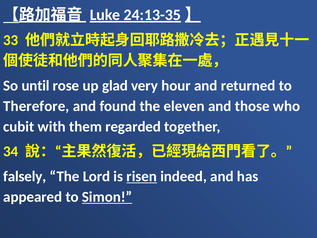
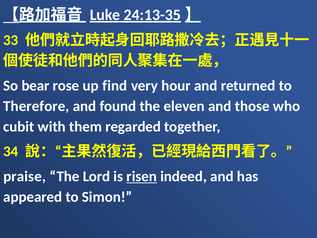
until: until -> bear (35, 86)
glad: glad -> find (115, 86)
falsely: falsely -> praise (25, 176)
Simon underline: present -> none (107, 197)
